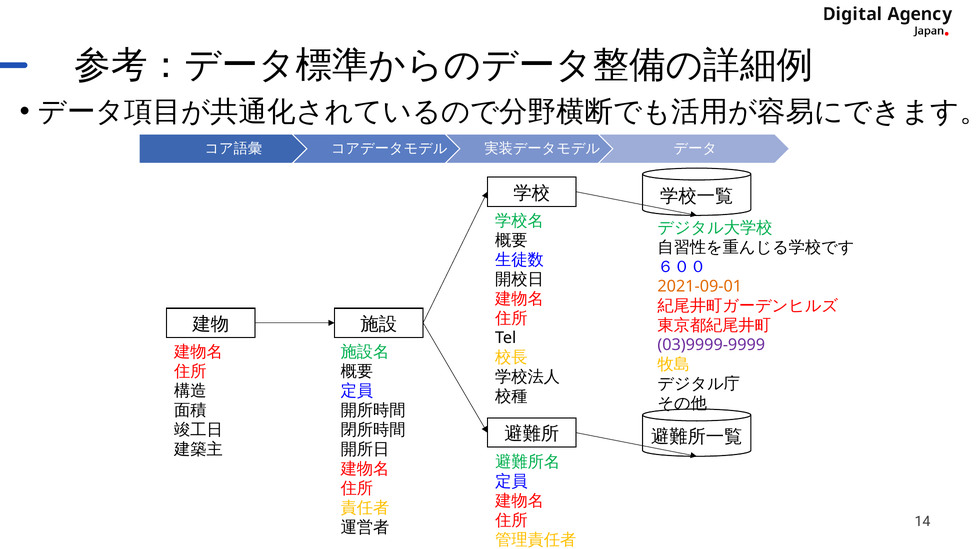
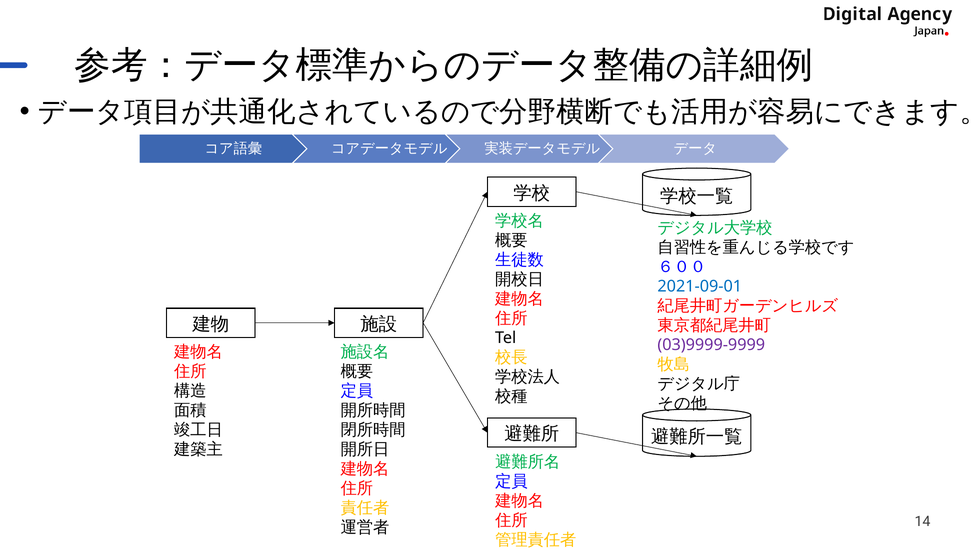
2021-09-01 colour: orange -> blue (700, 286)
